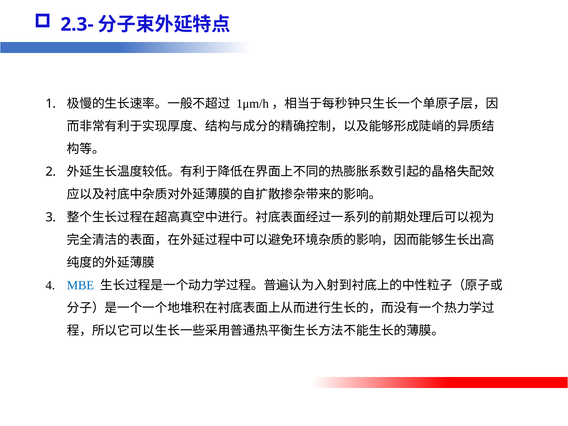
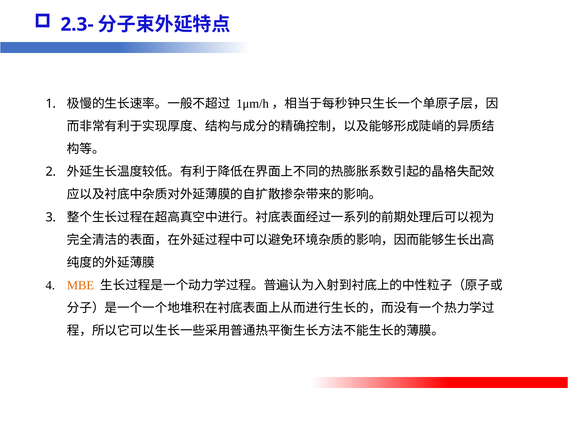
MBE colour: blue -> orange (80, 285)
